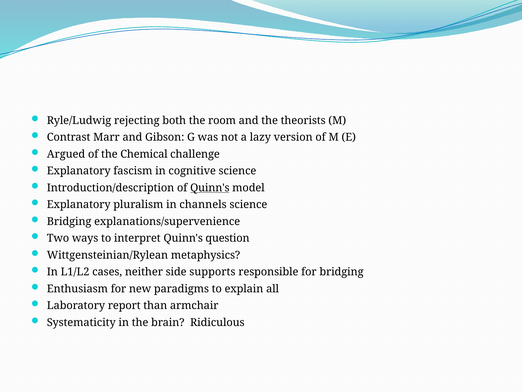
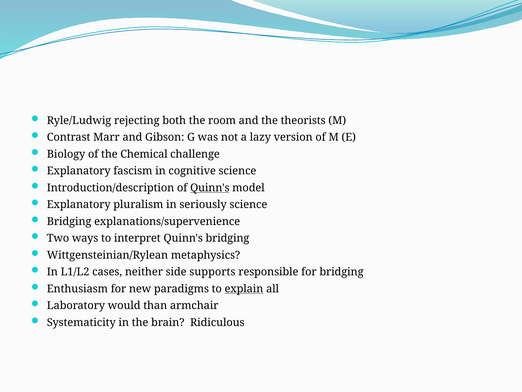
Argued: Argued -> Biology (66, 154)
channels: channels -> seriously (203, 204)
Quinn's question: question -> bridging (227, 238)
explain underline: none -> present (244, 288)
report: report -> would (124, 305)
